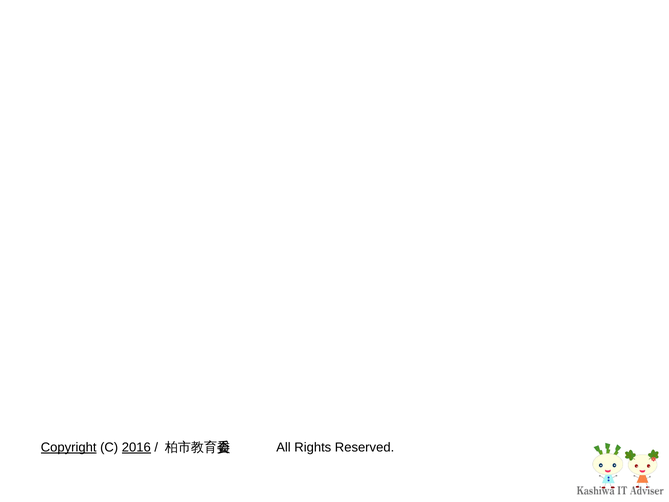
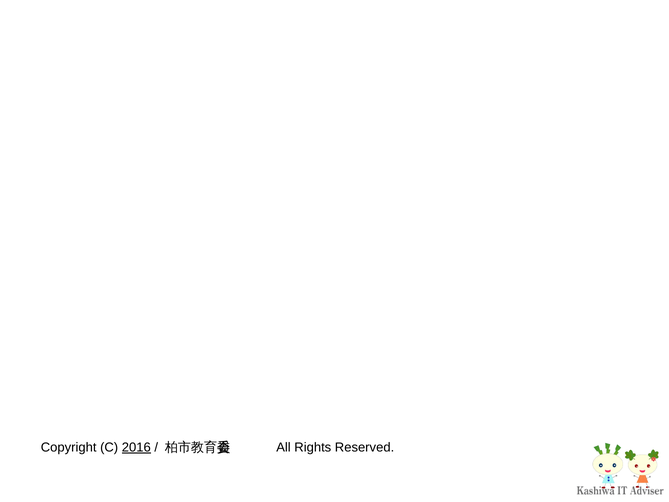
Copyright underline: present -> none (69, 447)
